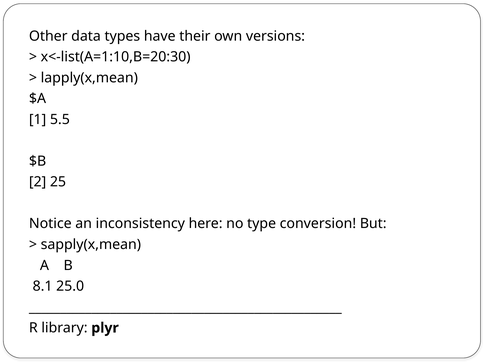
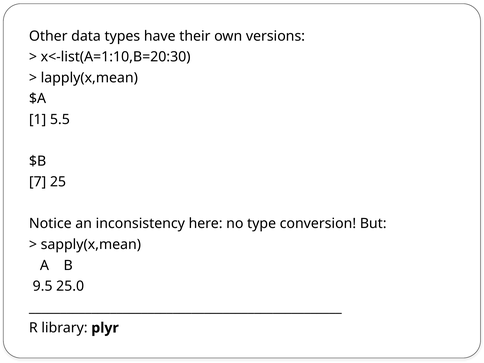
2: 2 -> 7 (38, 182)
8.1: 8.1 -> 9.5 (43, 286)
